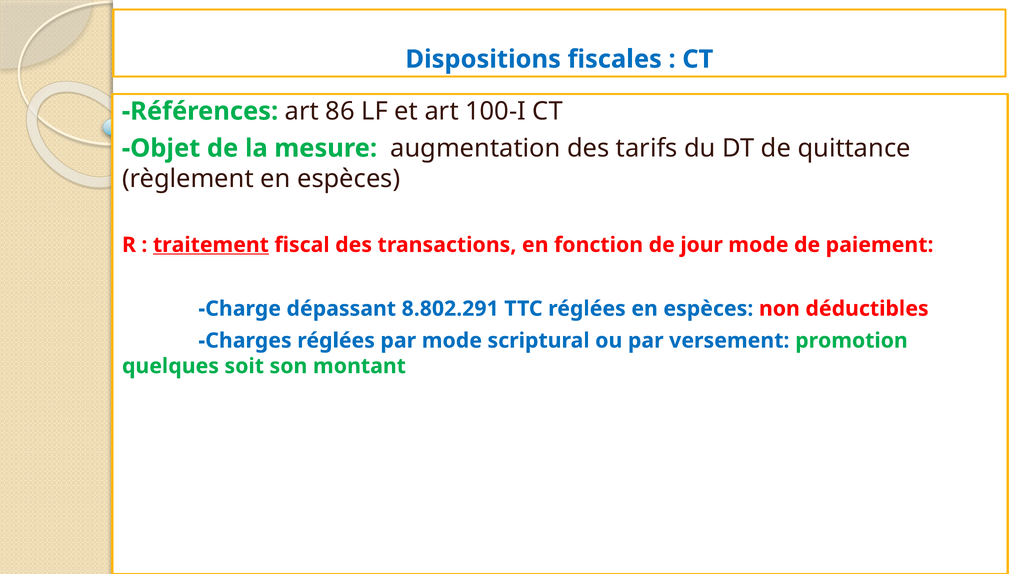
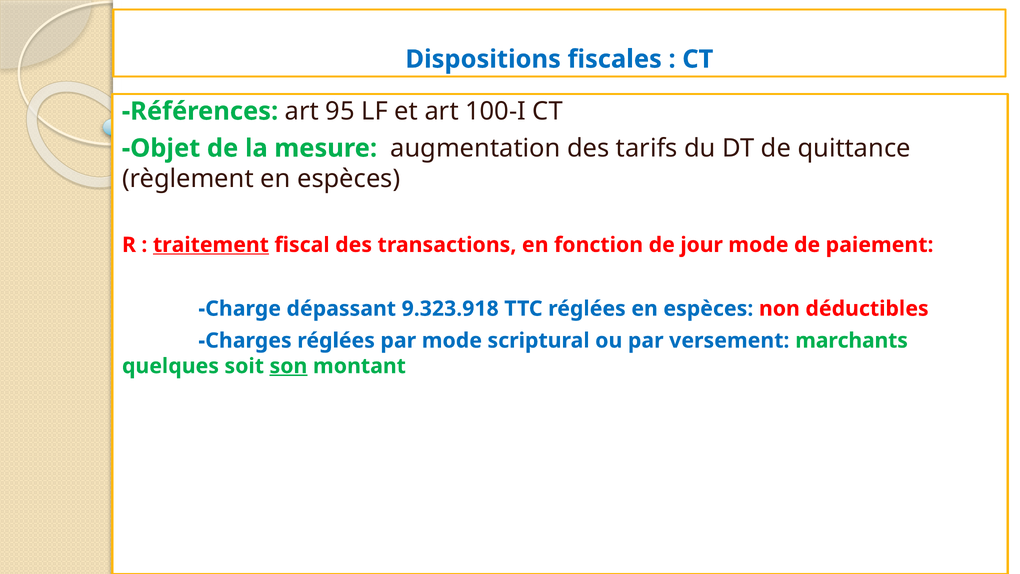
86: 86 -> 95 (340, 111)
8.802.291: 8.802.291 -> 9.323.918 (450, 309)
promotion: promotion -> marchants (852, 340)
son underline: none -> present (288, 366)
